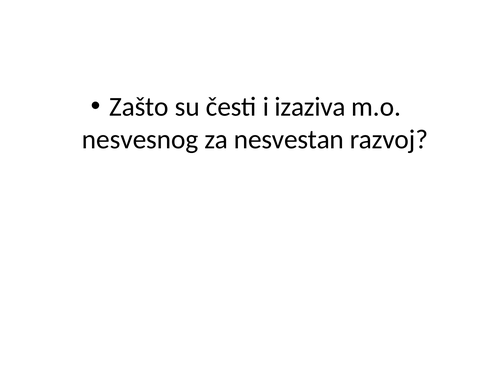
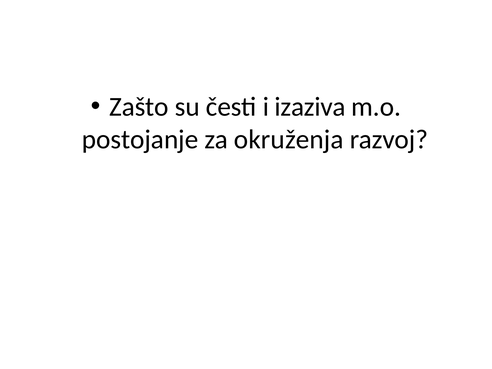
nesvesnog: nesvesnog -> postojanje (140, 140)
nesvestan: nesvestan -> okruženja (289, 140)
